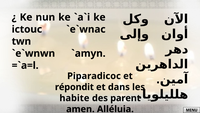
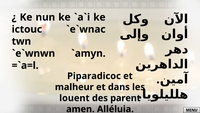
répondit: répondit -> malheur (74, 87)
habite: habite -> louent (74, 98)
